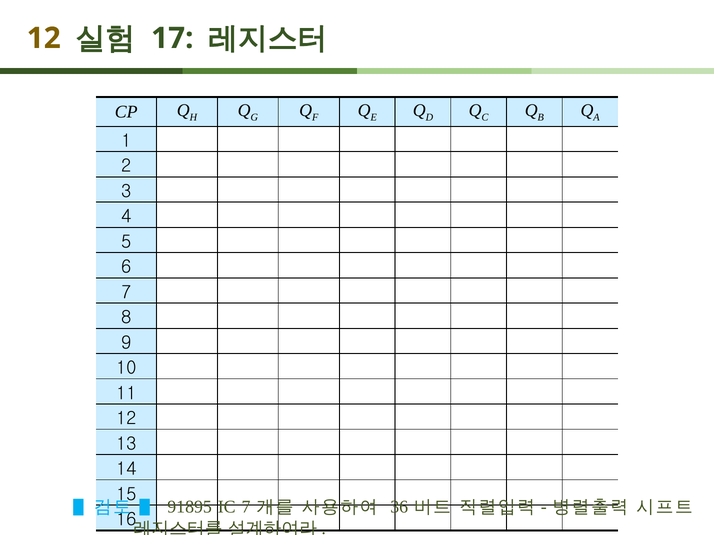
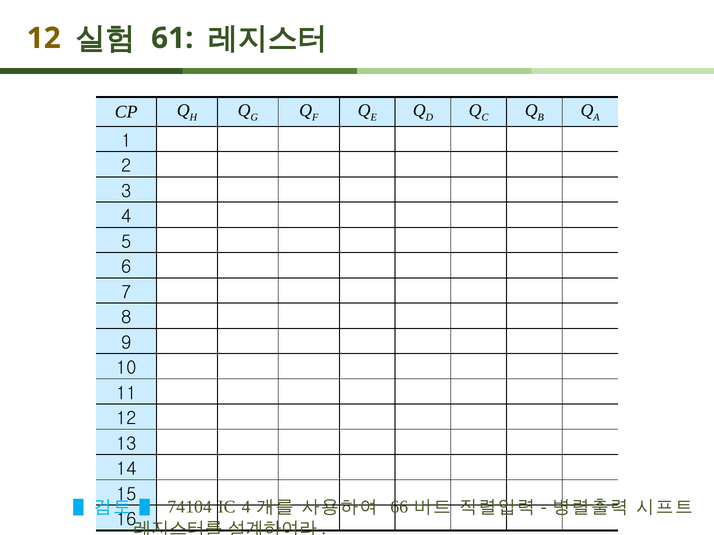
17: 17 -> 61 (172, 38)
91895: 91895 -> 74104 (190, 507)
IC 7: 7 -> 4 (246, 507)
36: 36 -> 66 (399, 507)
